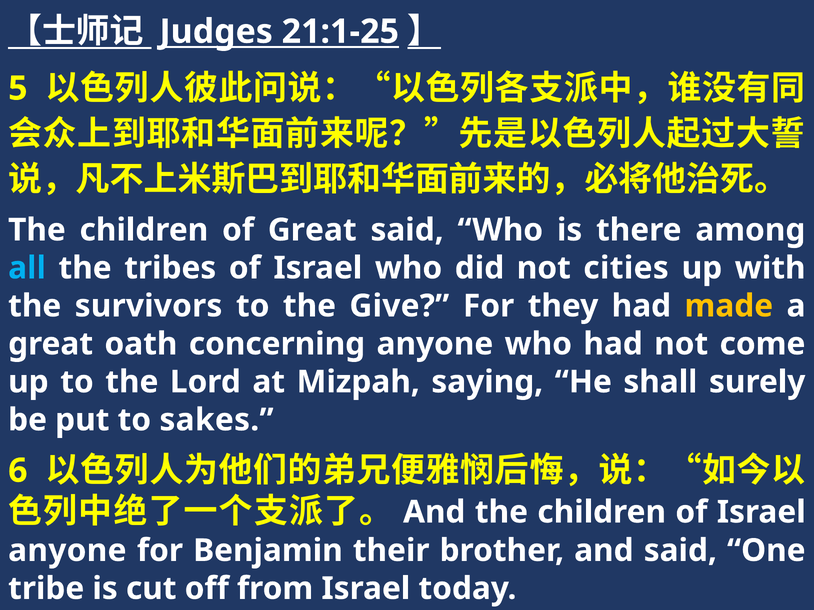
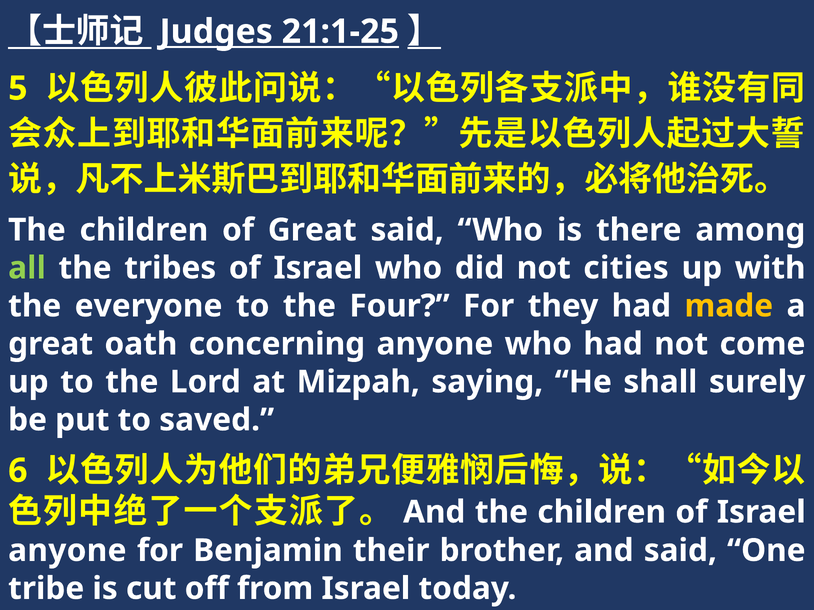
all colour: light blue -> light green (27, 268)
survivors: survivors -> everyone (149, 306)
Give: Give -> Four (400, 306)
sakes: sakes -> saved (217, 420)
